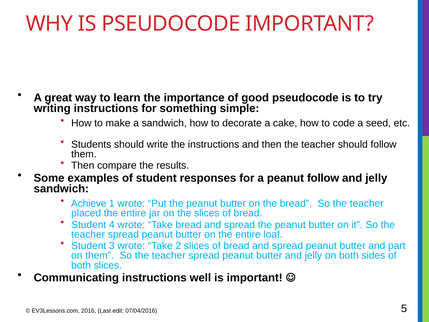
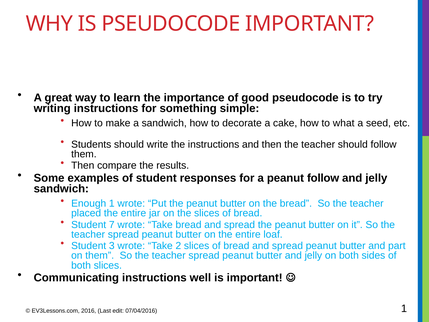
code: code -> what (344, 123)
Achieve: Achieve -> Enough (89, 203)
4: 4 -> 7 (112, 224)
07/04/2016 5: 5 -> 1 (404, 308)
